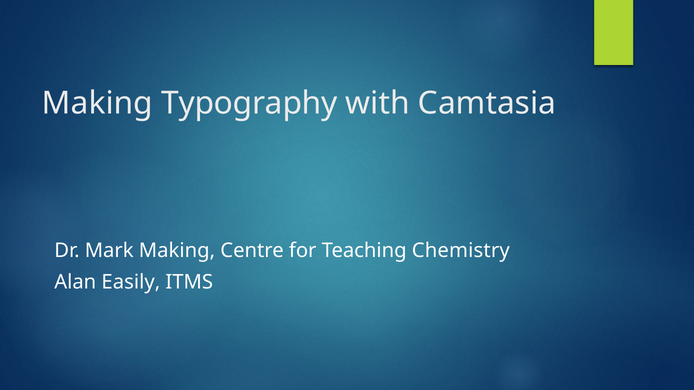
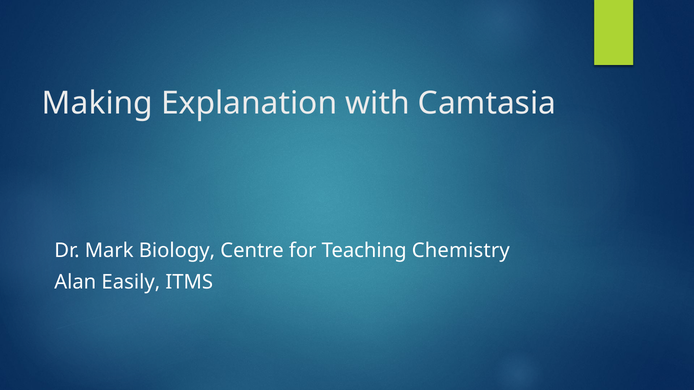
Typography: Typography -> Explanation (249, 104)
Mark Making: Making -> Biology (177, 251)
